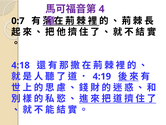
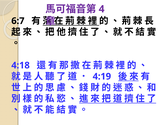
0:7: 0:7 -> 6:7 (18, 21)
